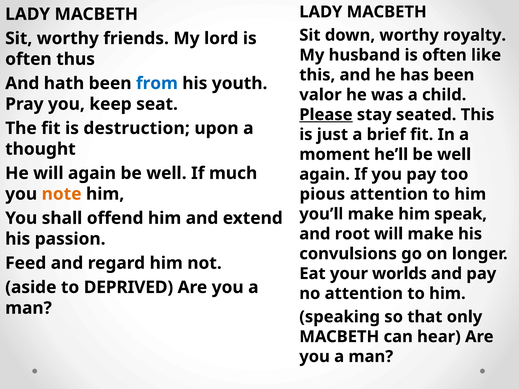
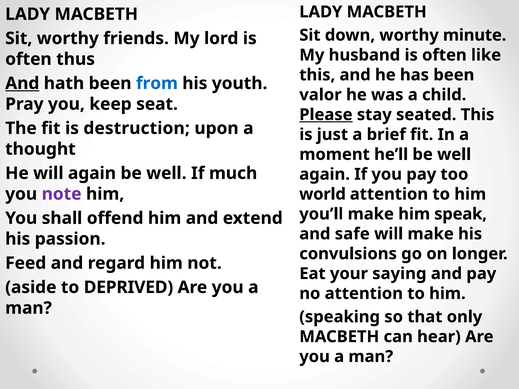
royalty: royalty -> minute (475, 35)
And underline: none -> present (22, 83)
note colour: orange -> purple (62, 194)
pious: pious -> world (322, 194)
root: root -> safe (352, 234)
worlds: worlds -> saying (399, 274)
